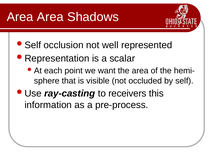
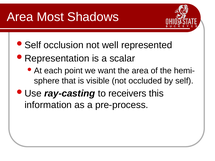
Area Area: Area -> Most (50, 17)
